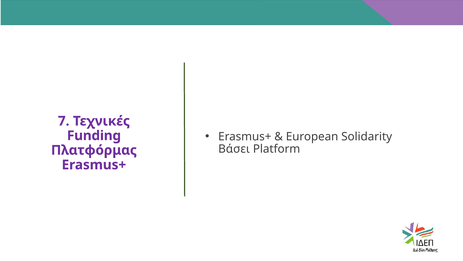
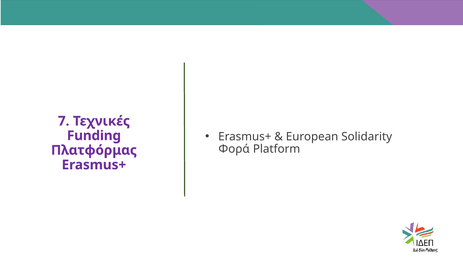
Βάσει: Βάσει -> Φορά (234, 149)
